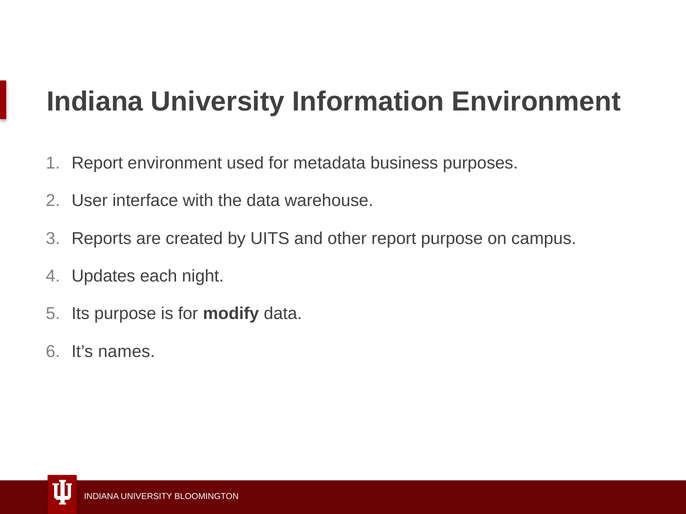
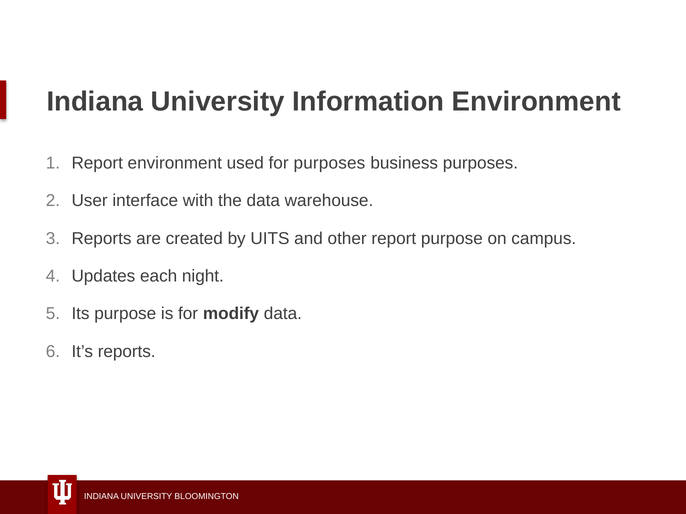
for metadata: metadata -> purposes (329, 163)
It’s names: names -> reports (127, 352)
